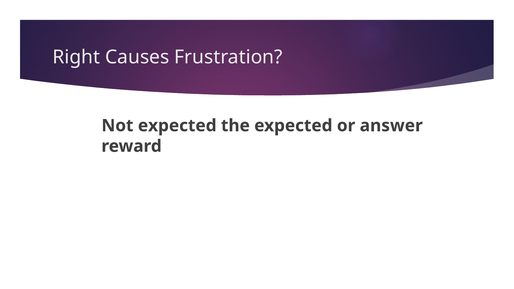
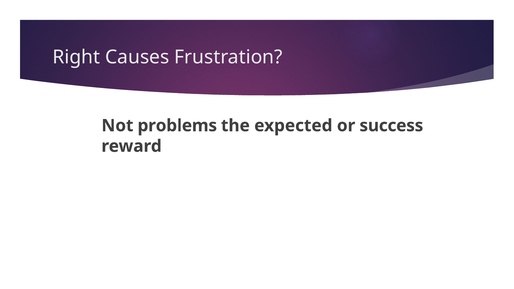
Not expected: expected -> problems (177, 126)
answer: answer -> success (391, 126)
